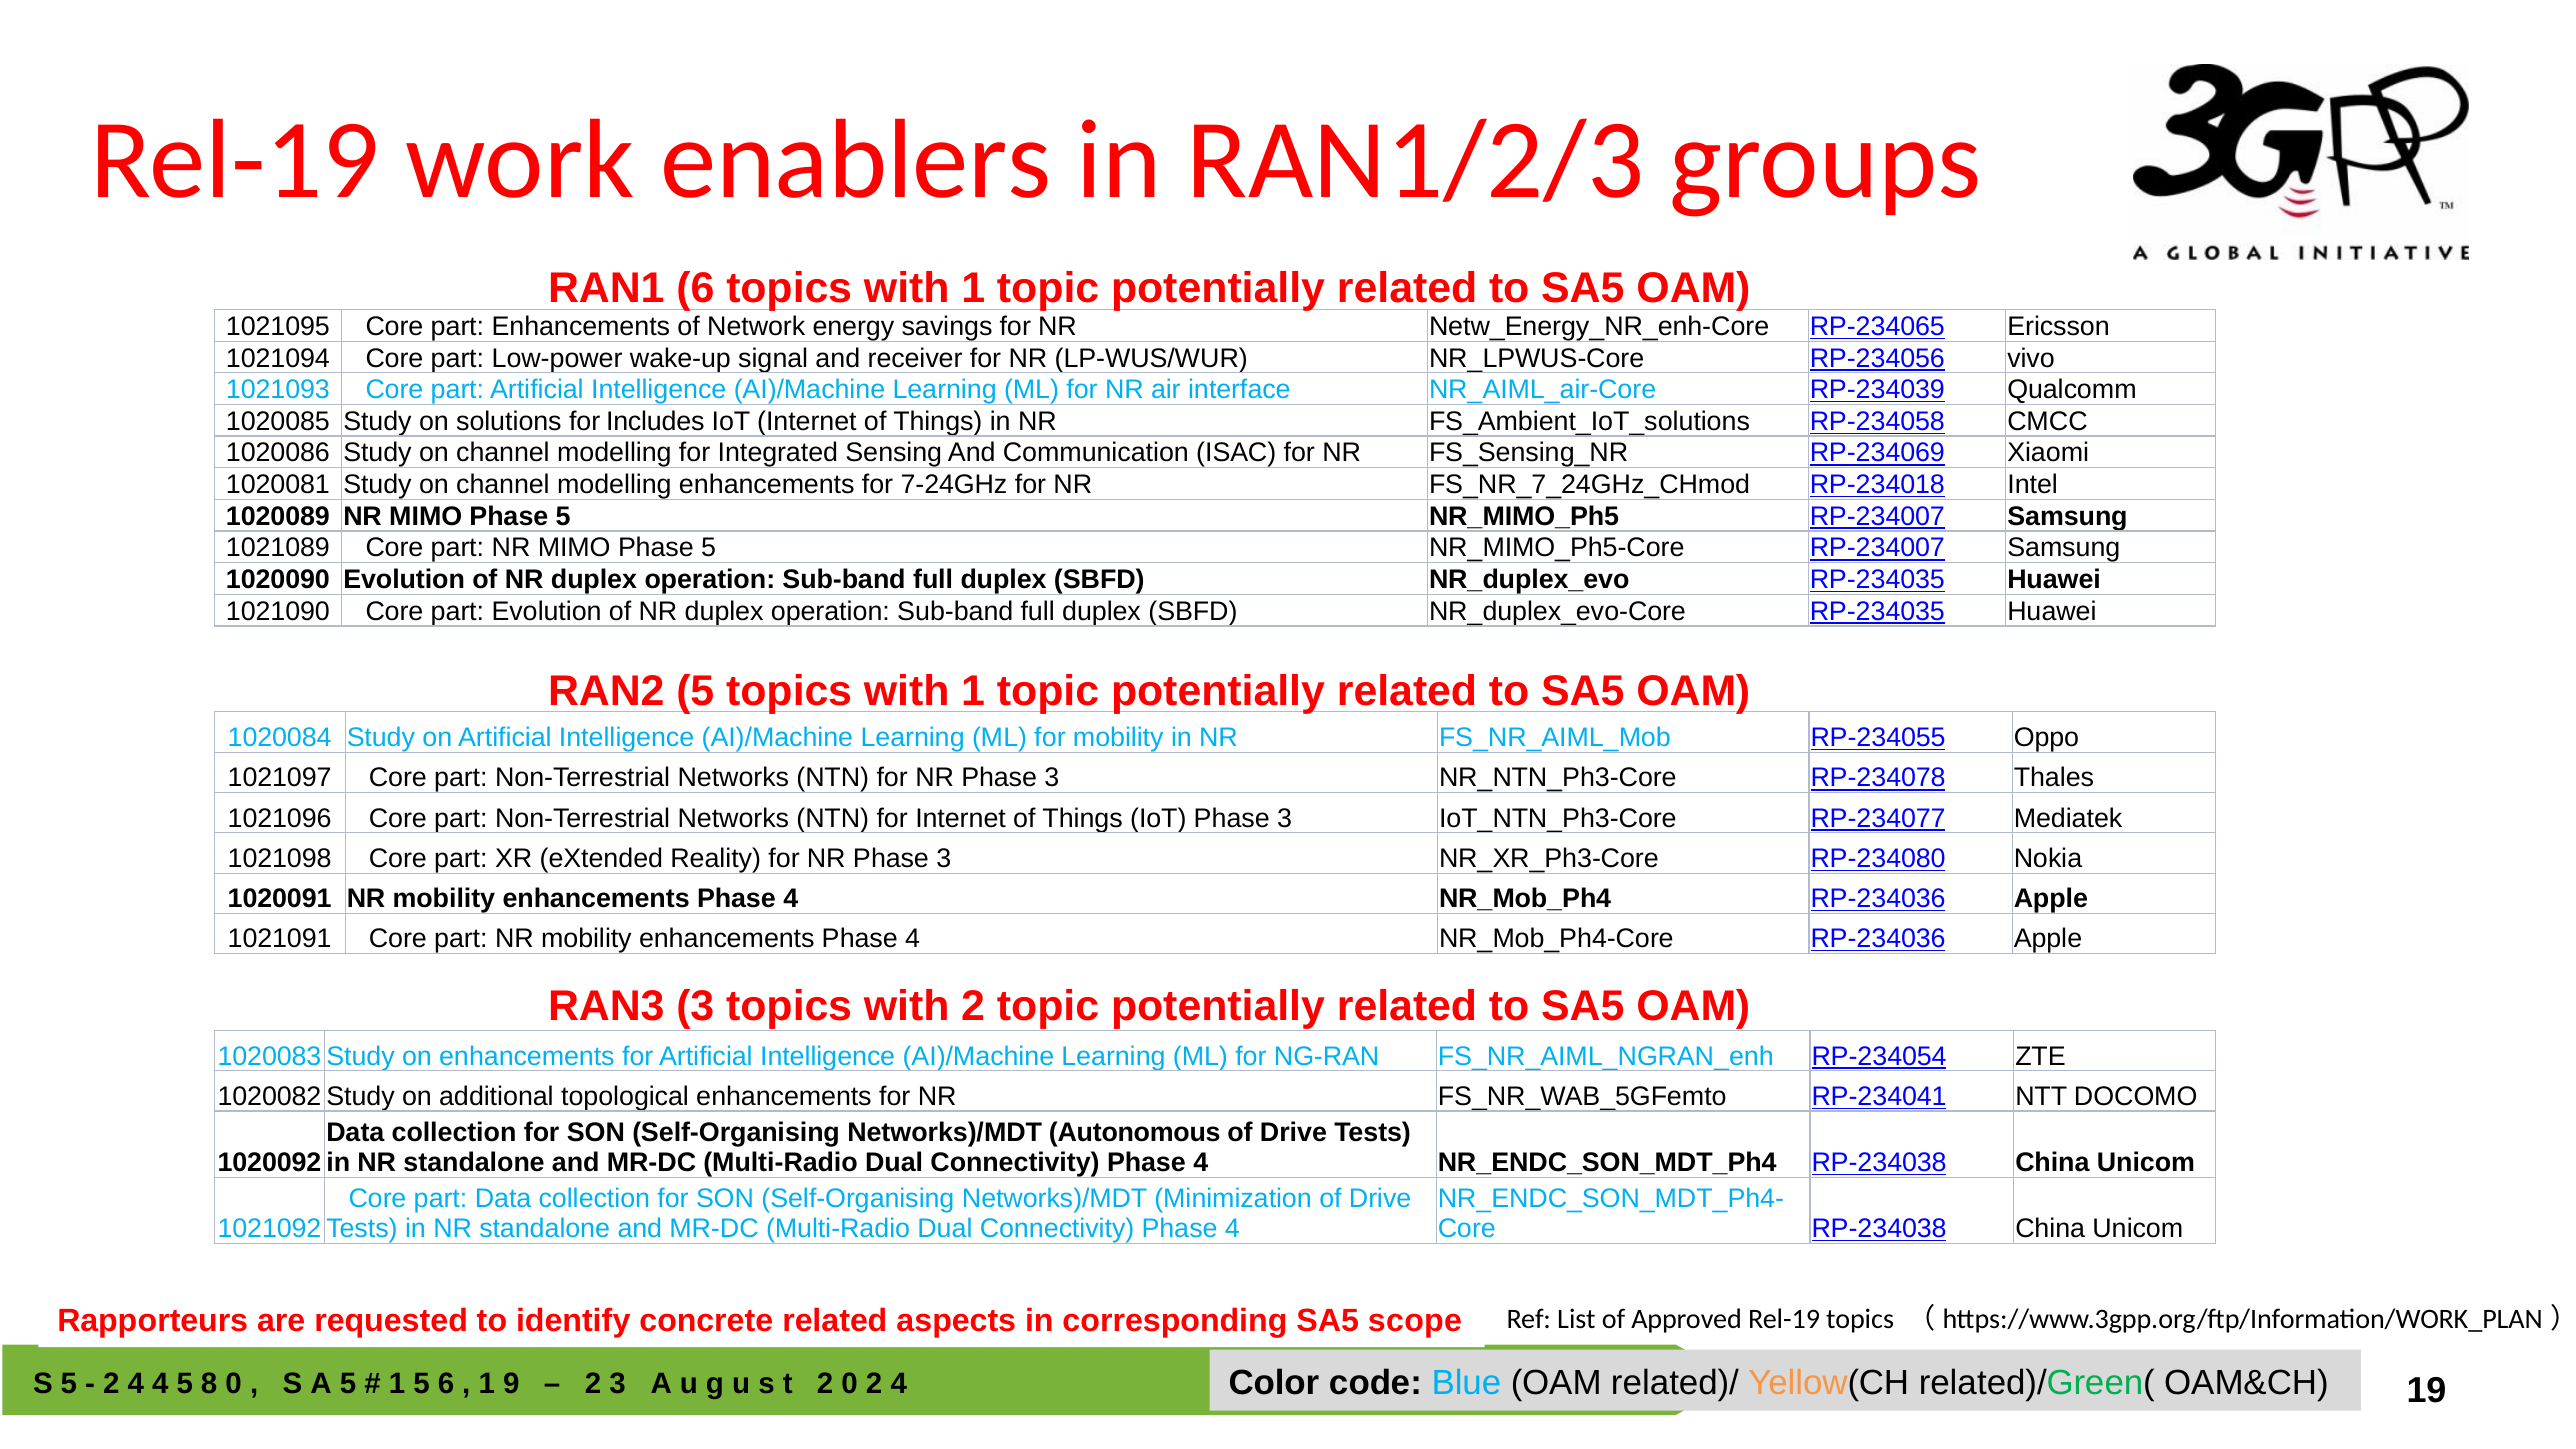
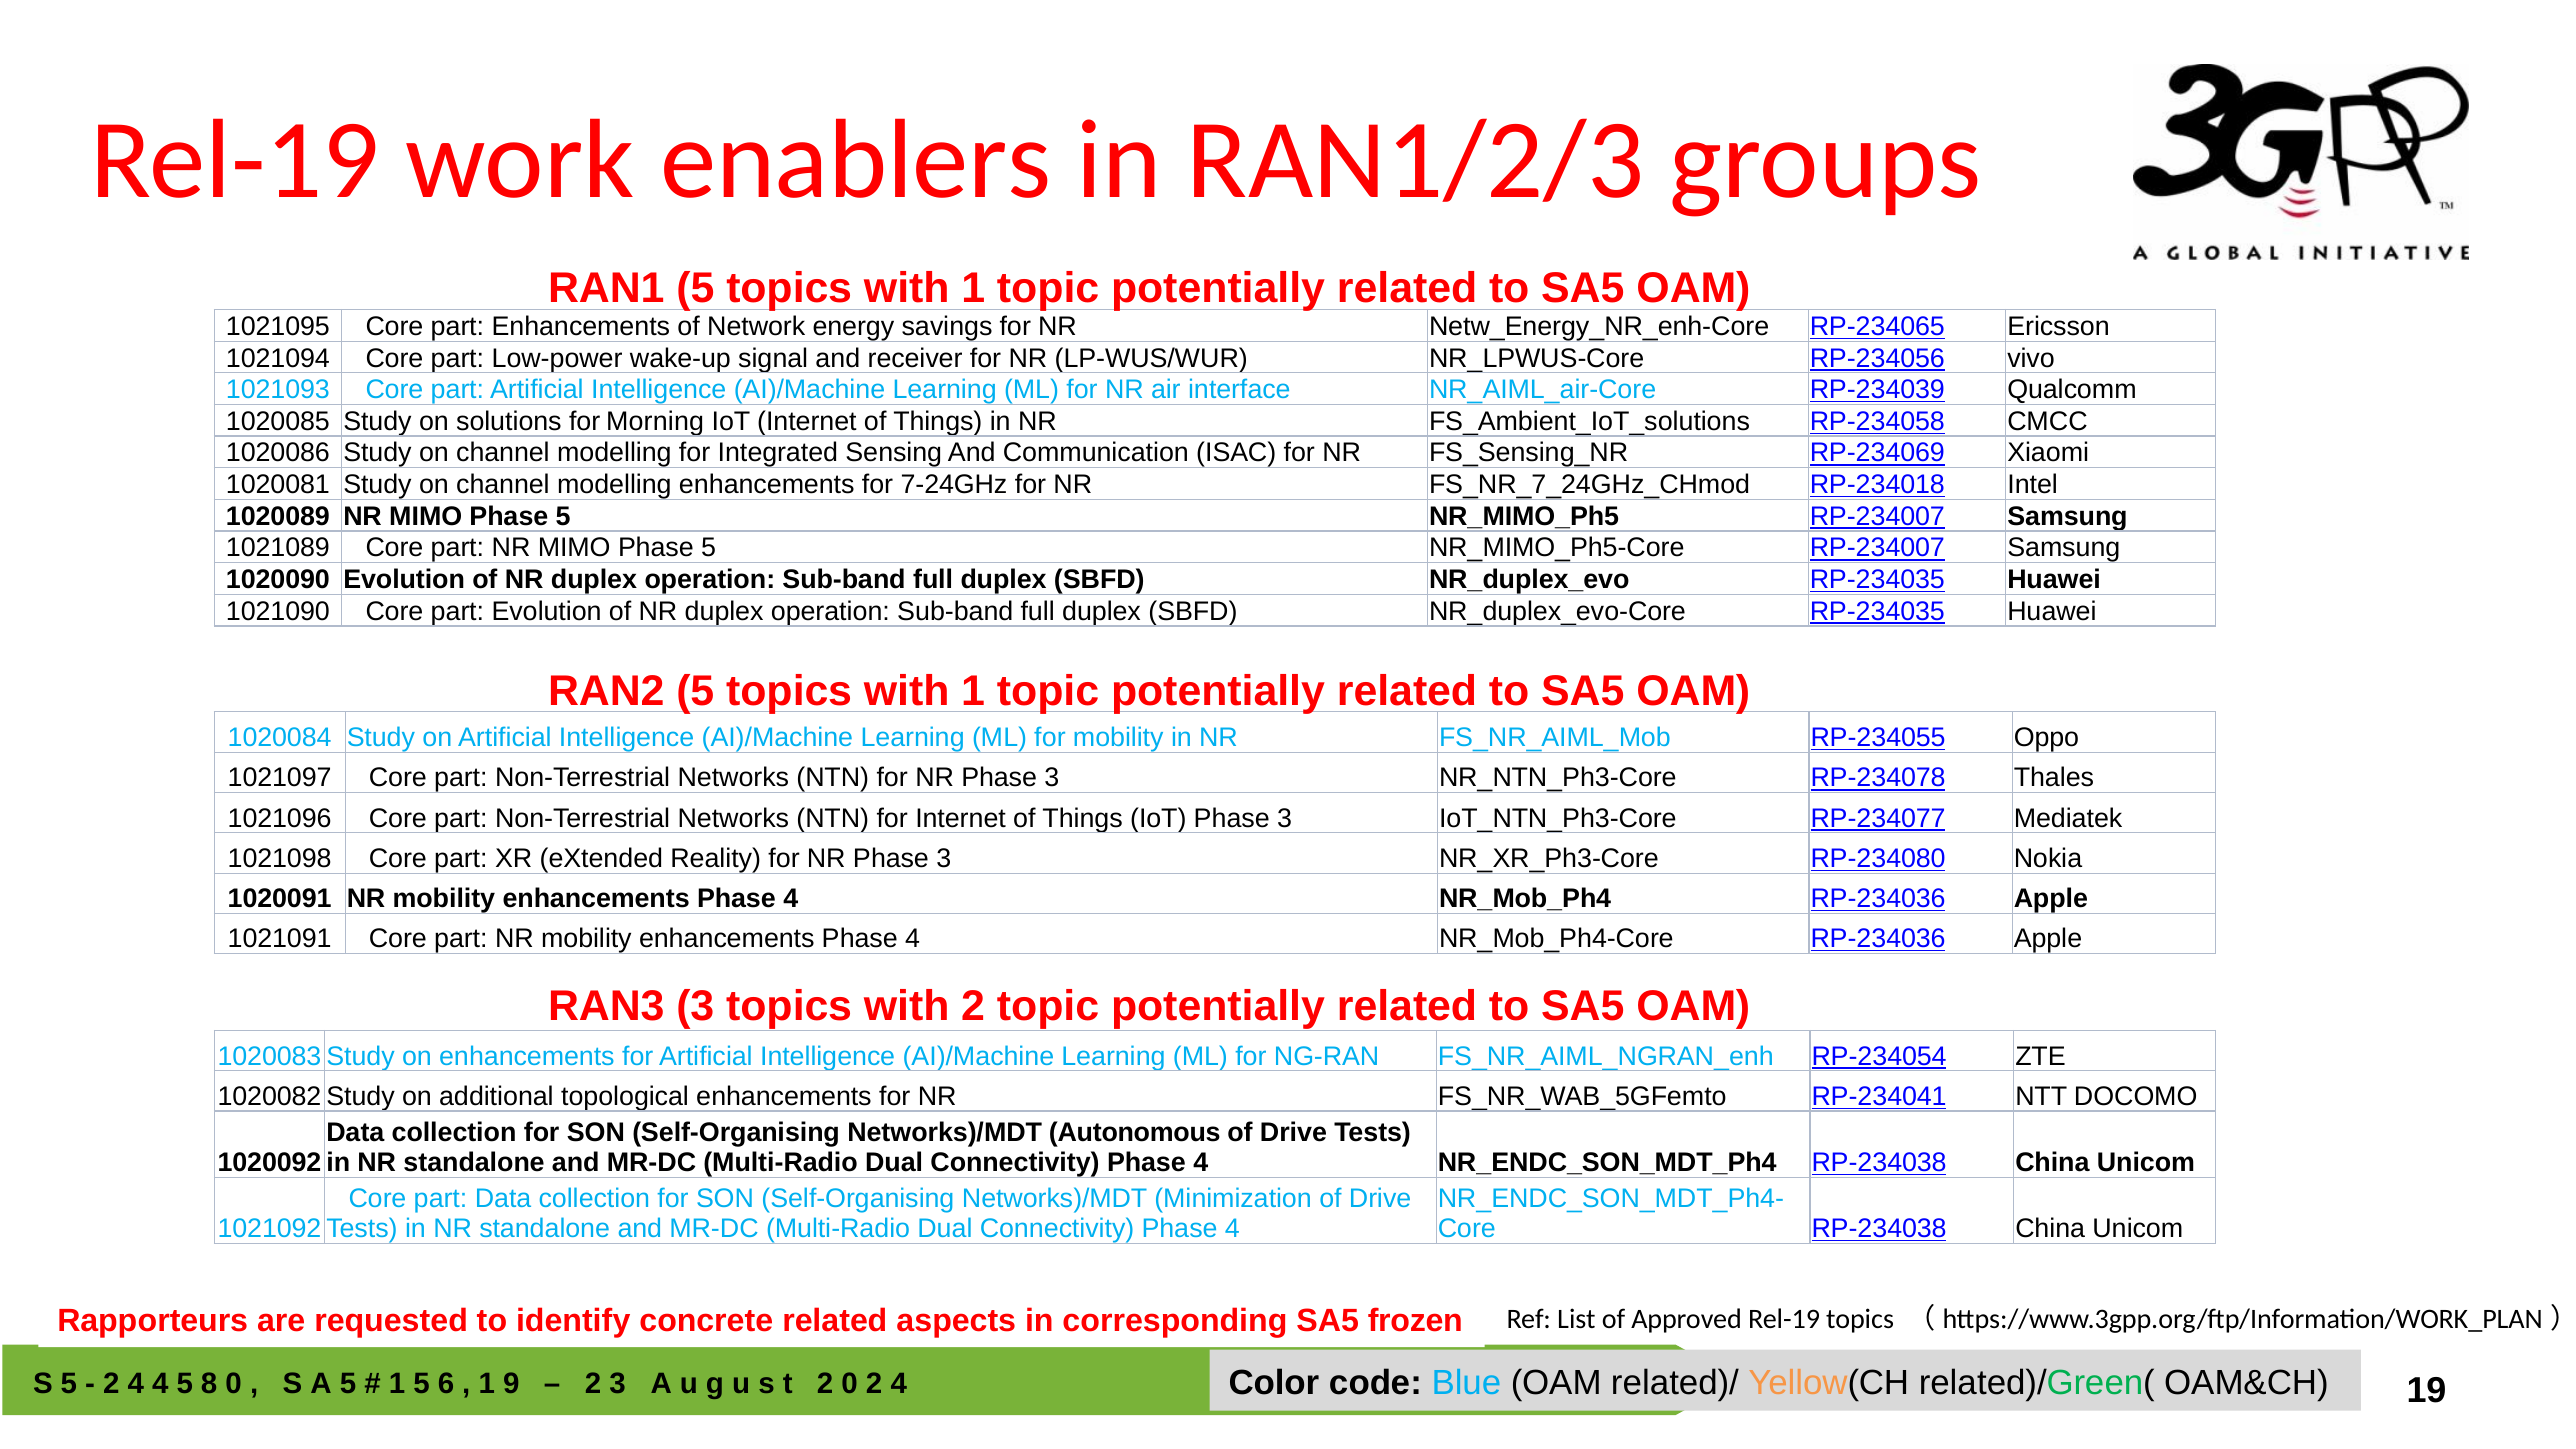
RAN1 6: 6 -> 5 (695, 289)
Includes: Includes -> Morning (655, 421)
scope: scope -> frozen (1415, 1321)
